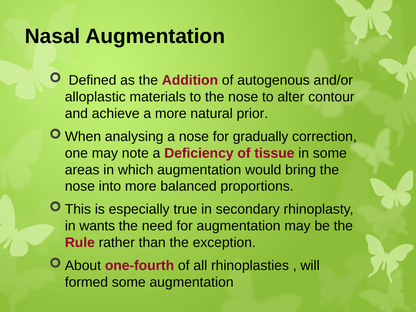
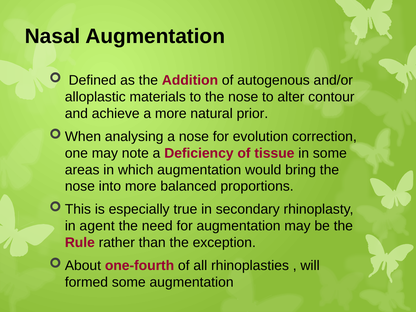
gradually: gradually -> evolution (261, 137)
wants: wants -> agent (97, 226)
